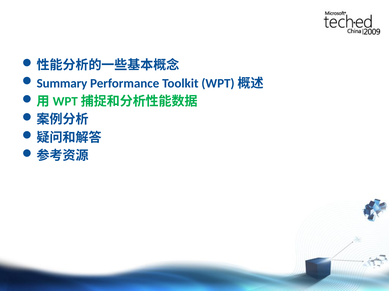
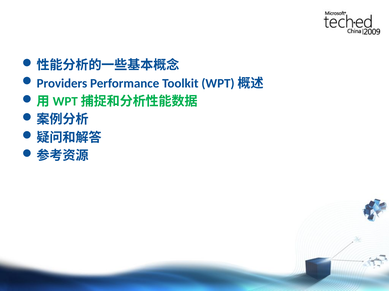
Summary: Summary -> Providers (62, 83)
